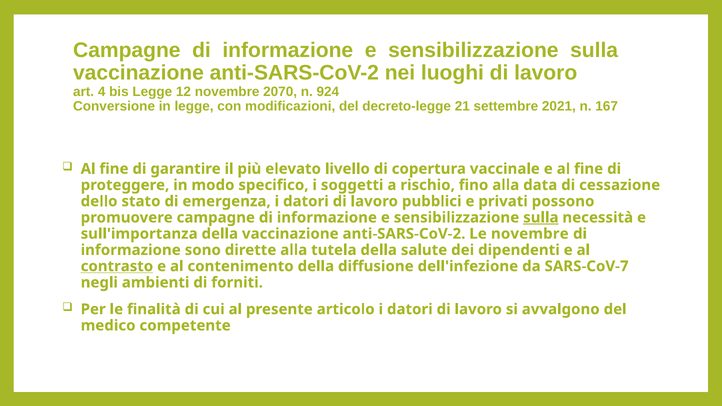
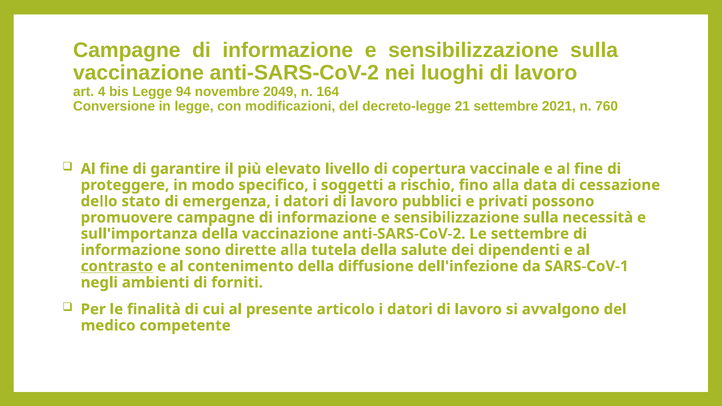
12: 12 -> 94 (183, 92)
2070: 2070 -> 2049 (280, 92)
924: 924 -> 164 (328, 92)
167: 167 -> 760 (607, 106)
sulla underline: present -> none (541, 218)
Le novembre: novembre -> settembre (530, 234)
SARS-CoV-7: SARS-CoV-7 -> SARS-CoV-1 (587, 266)
